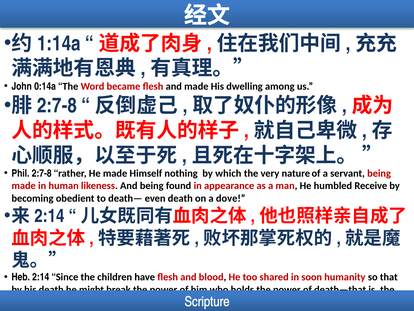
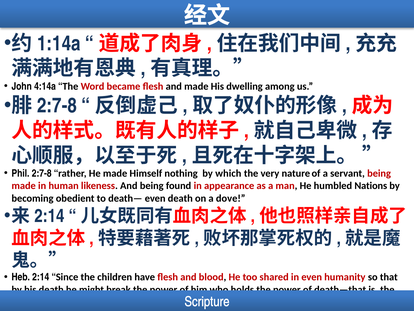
0:14a: 0:14a -> 4:14a (45, 86)
Receive: Receive -> Nations (371, 186)
in soon: soon -> even (312, 277)
